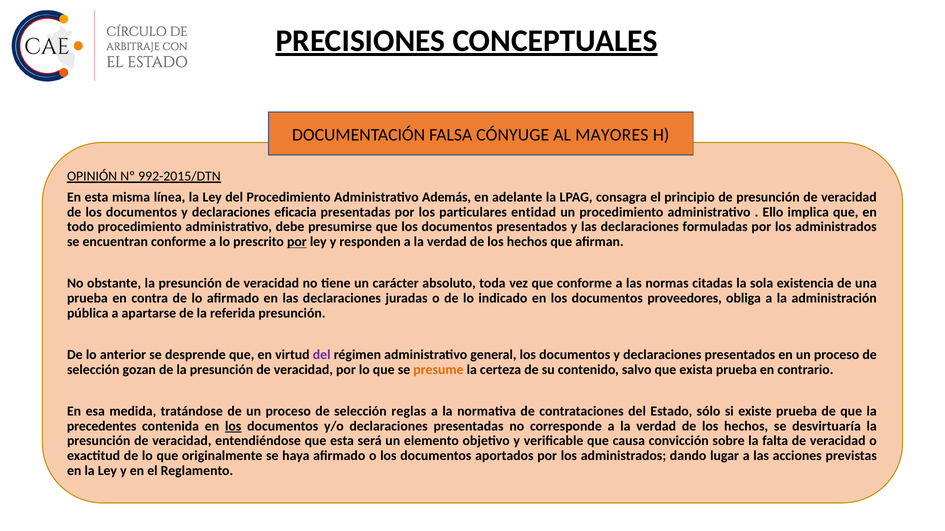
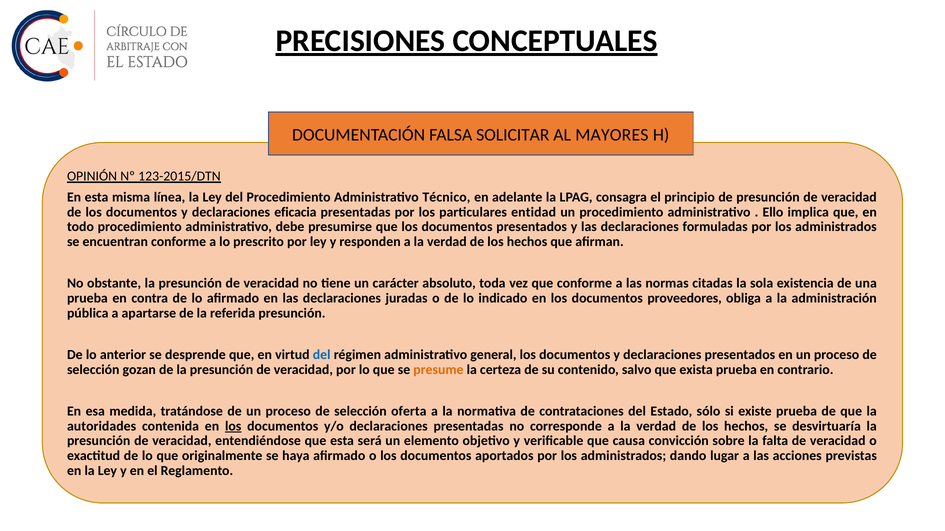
CÓNYUGE: CÓNYUGE -> SOLICITAR (513, 135)
992-2015/DTN: 992-2015/DTN -> 123-2015/DTN (179, 177)
Además: Además -> Técnico (446, 197)
por underline: present -> none (297, 242)
del colour: purple -> blue (322, 355)
reglas: reglas -> oferta (409, 412)
precedentes: precedentes -> autoridades (102, 427)
